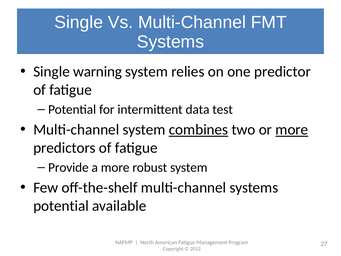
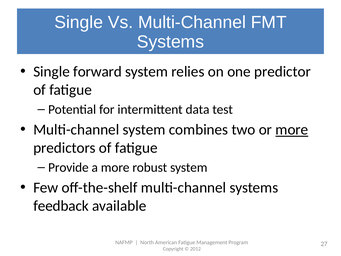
warning: warning -> forward (98, 72)
combines underline: present -> none (198, 130)
potential: potential -> feedback (61, 206)
